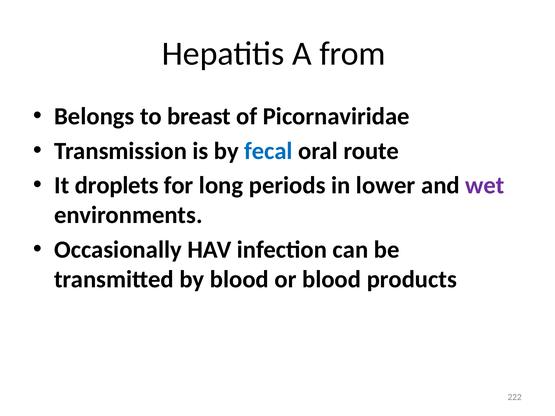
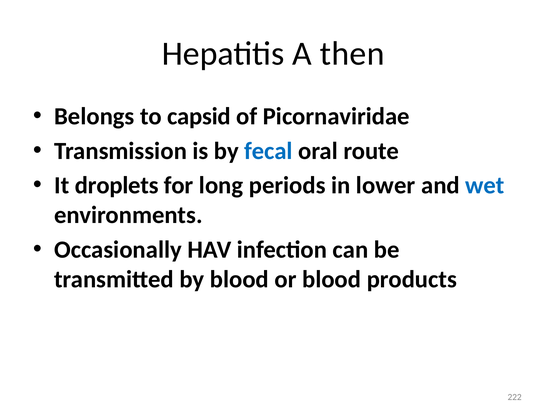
from: from -> then (352, 54)
breast: breast -> capsid (199, 116)
wet colour: purple -> blue (485, 186)
